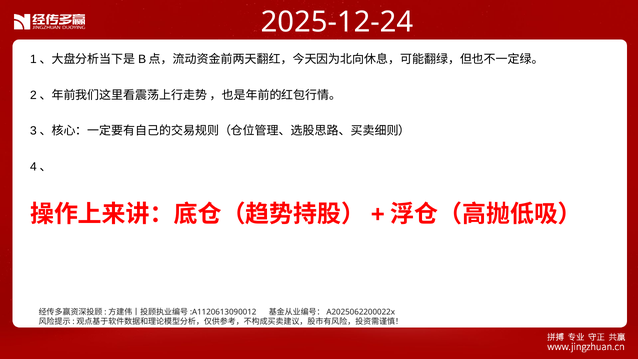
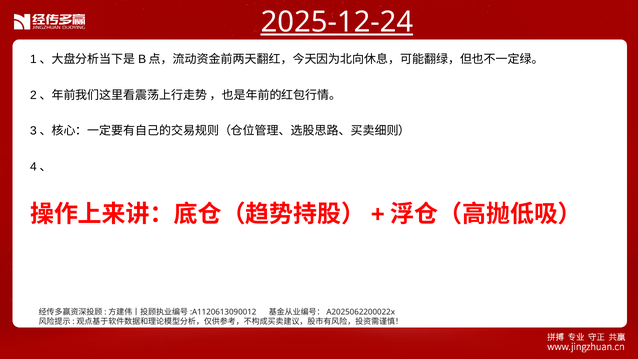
2025-12-24 underline: none -> present (337, 22)
